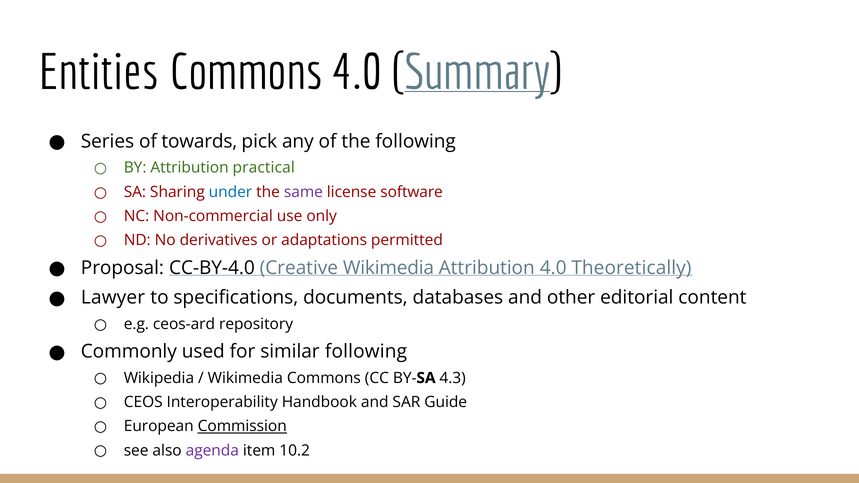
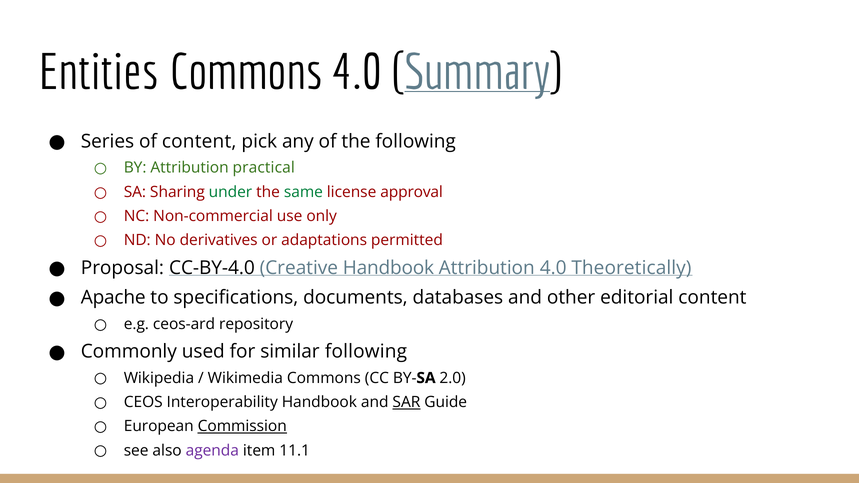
of towards: towards -> content (199, 142)
under colour: blue -> green (230, 192)
same colour: purple -> green (303, 192)
software: software -> approval (412, 192)
Creative Wikimedia: Wikimedia -> Handbook (388, 268)
Lawyer: Lawyer -> Apache (113, 298)
4.3: 4.3 -> 2.0 (453, 378)
SAR underline: none -> present (406, 402)
10.2: 10.2 -> 11.1 (295, 451)
